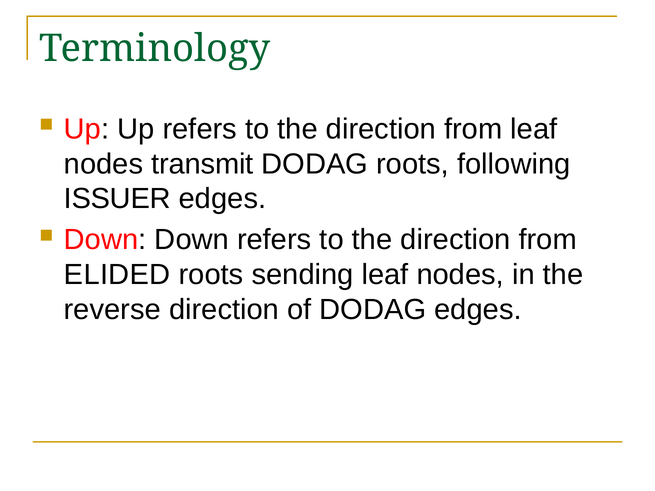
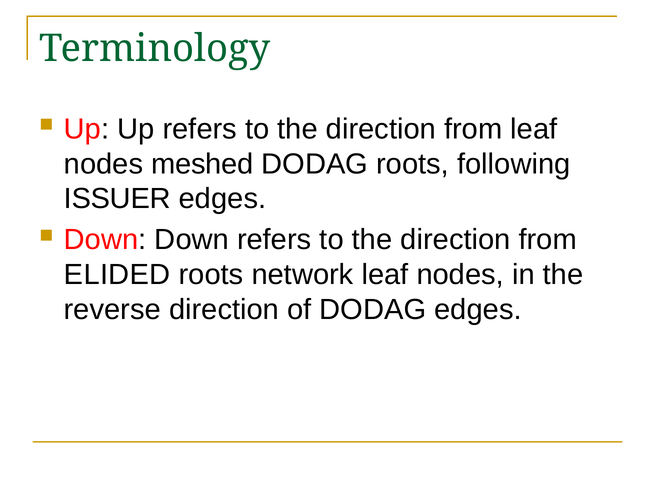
transmit: transmit -> meshed (202, 164)
sending: sending -> network (303, 275)
